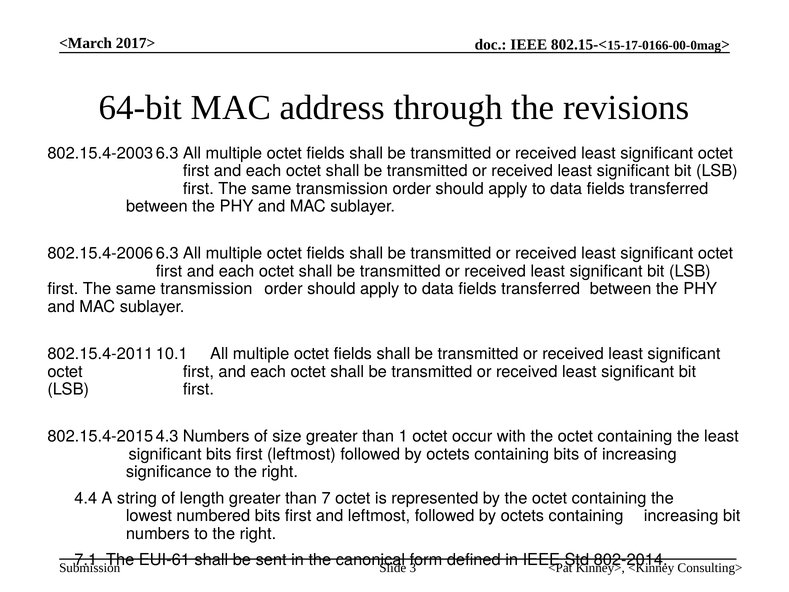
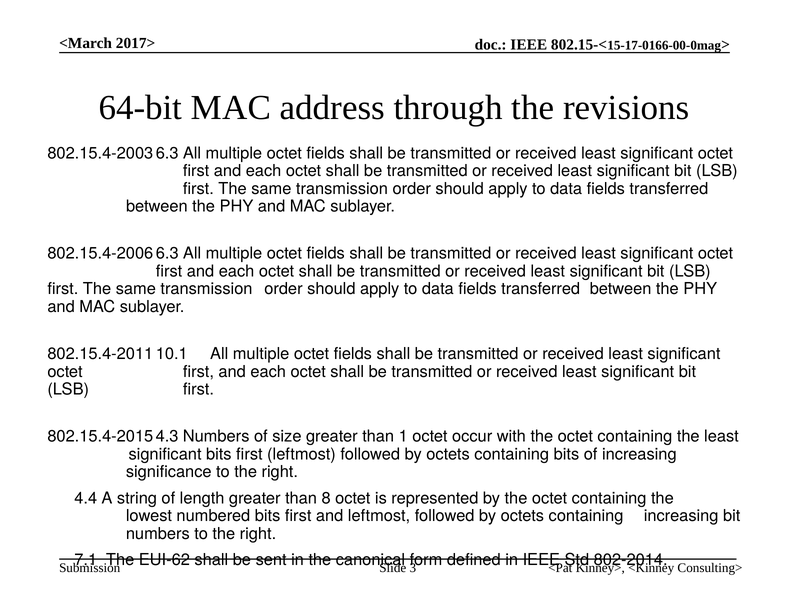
7: 7 -> 8 (326, 498)
EUI-61: EUI-61 -> EUI-62 (164, 560)
